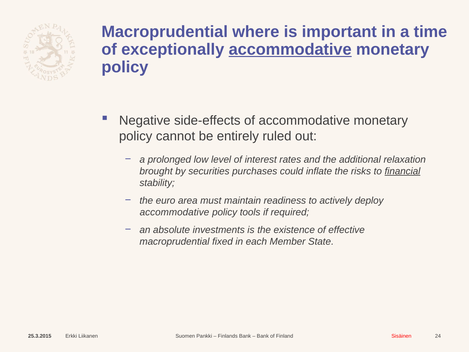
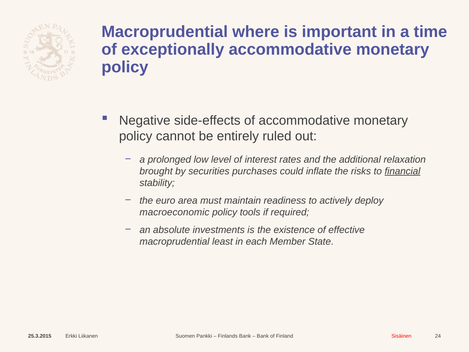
accommodative underline: present -> none (290, 49)
accommodative: accommodative -> macroeconomic (174, 212)
fixed: fixed -> least (223, 241)
